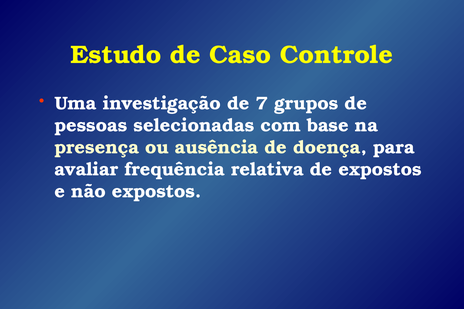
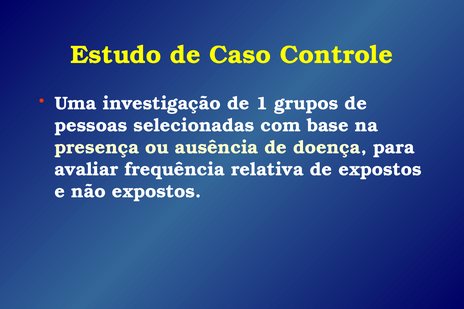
7: 7 -> 1 (262, 104)
